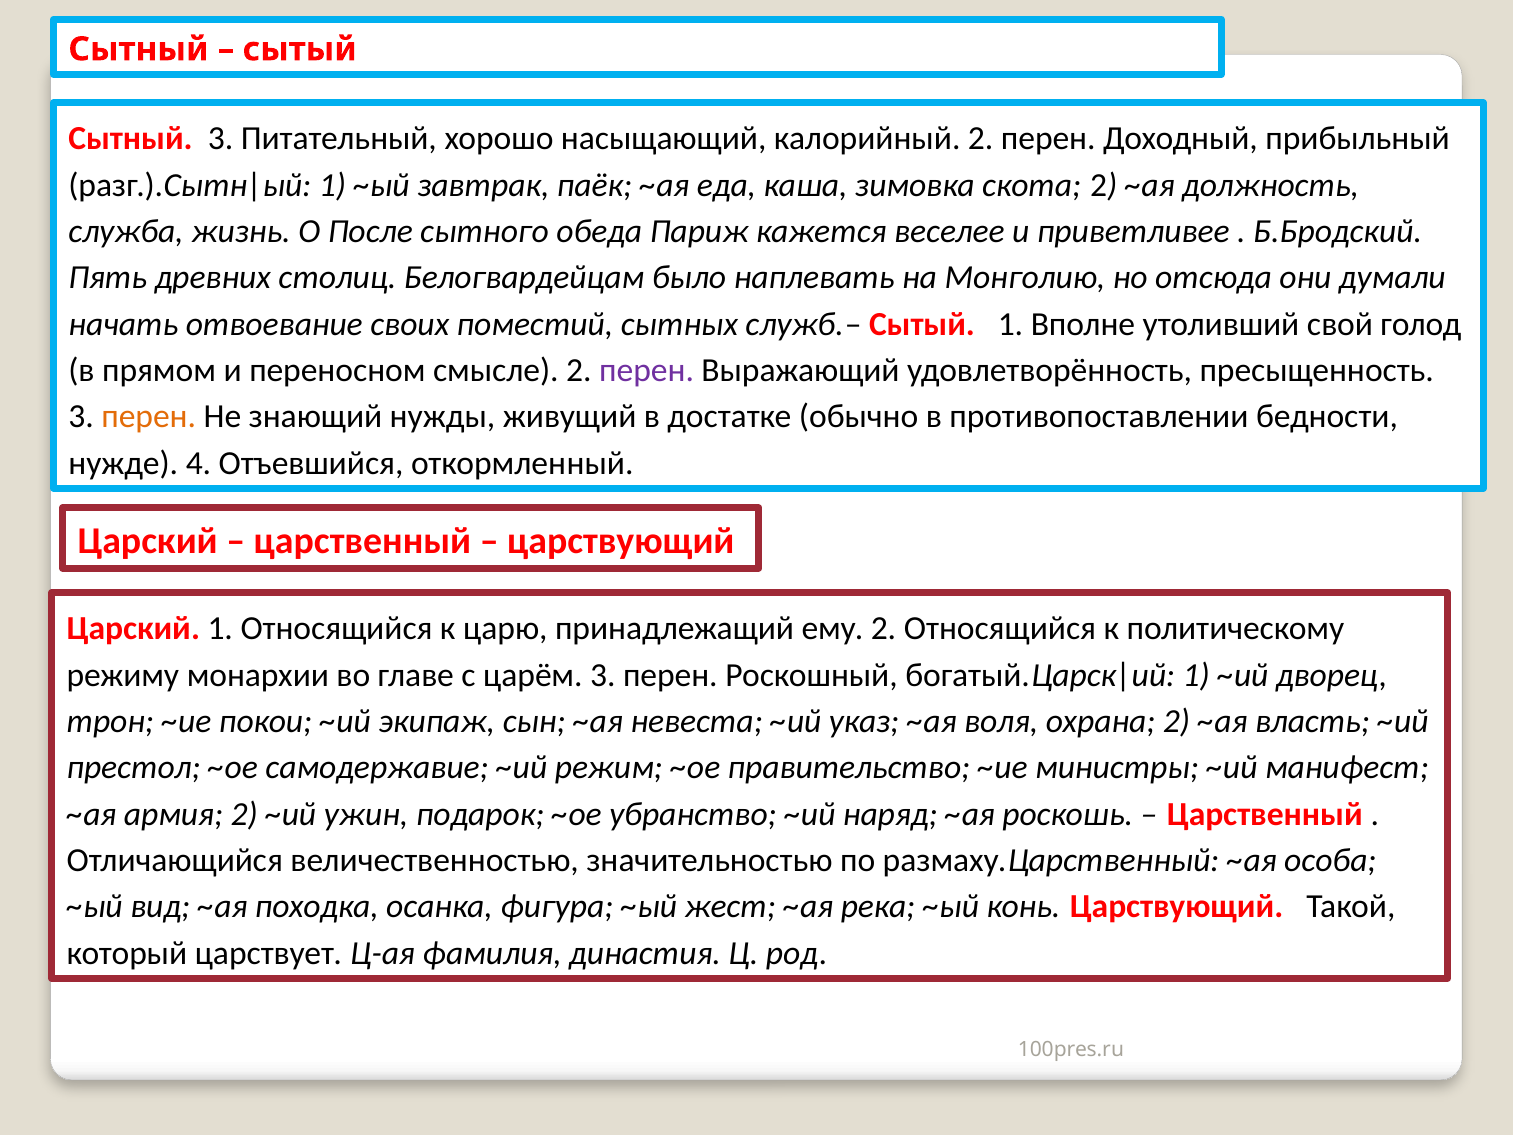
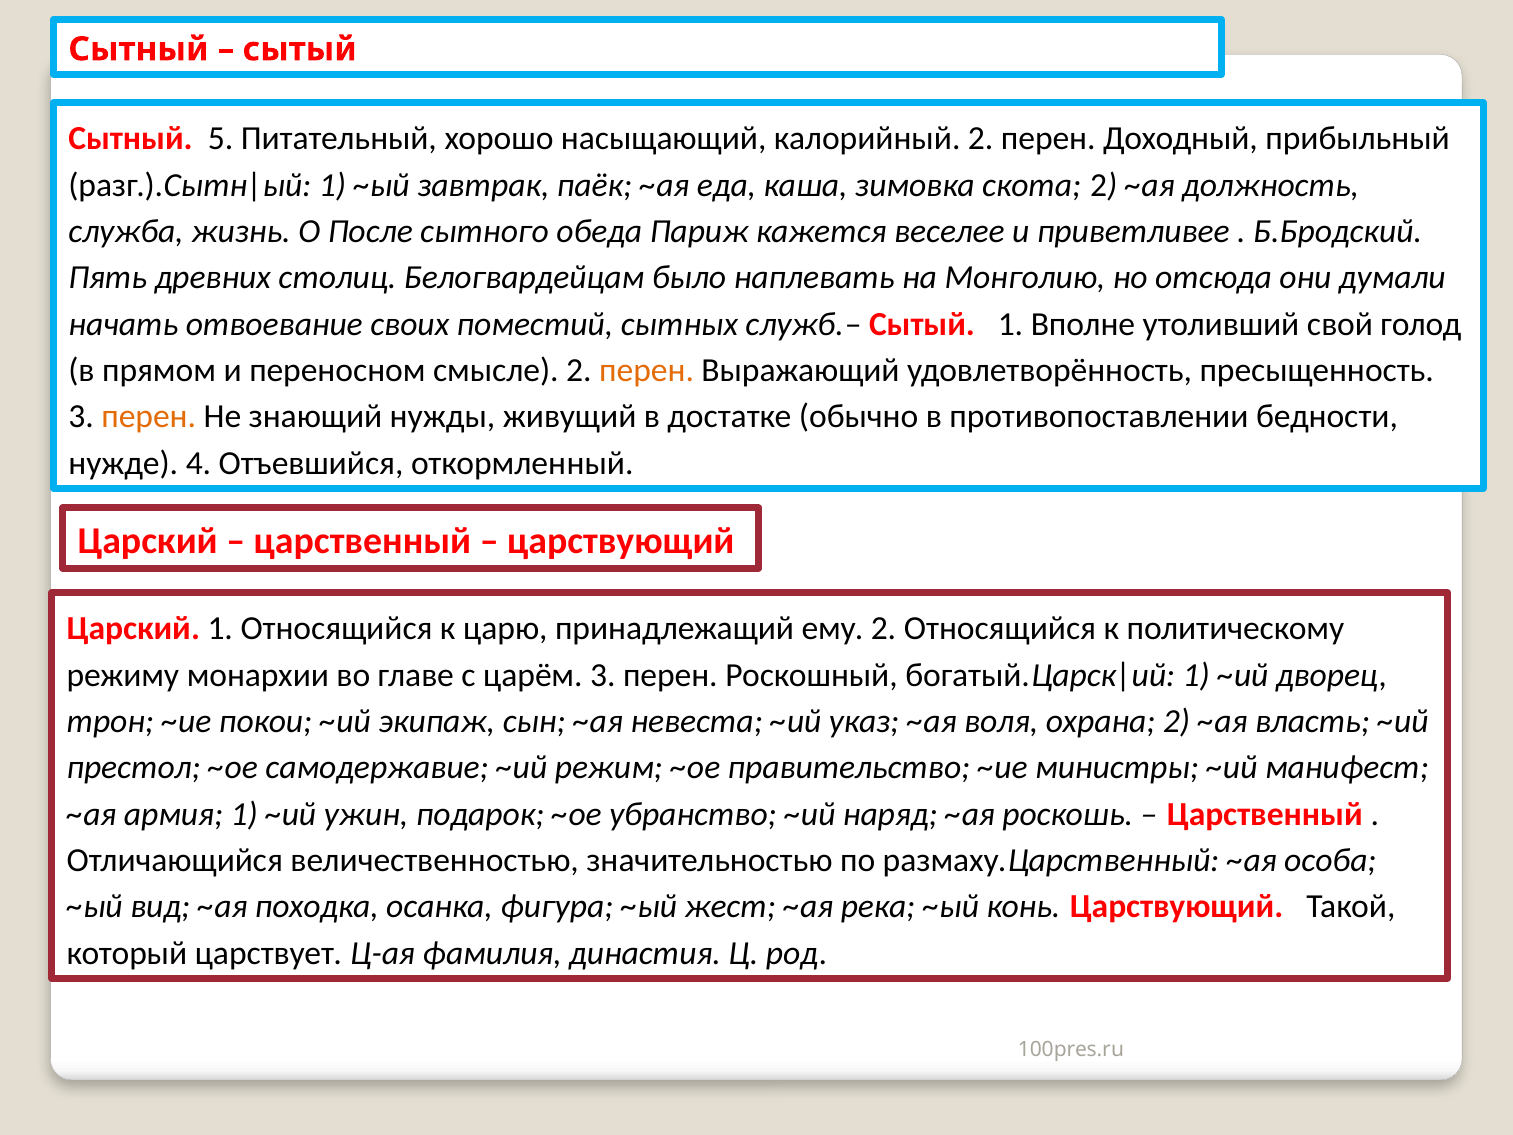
Сытный 3: 3 -> 5 (221, 139)
перен colour: purple -> orange (647, 370)
армия 2: 2 -> 1 (244, 814)
